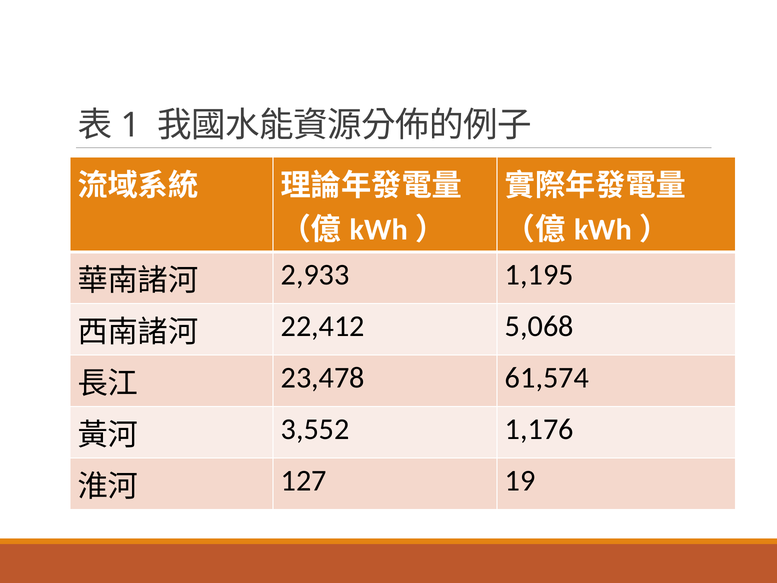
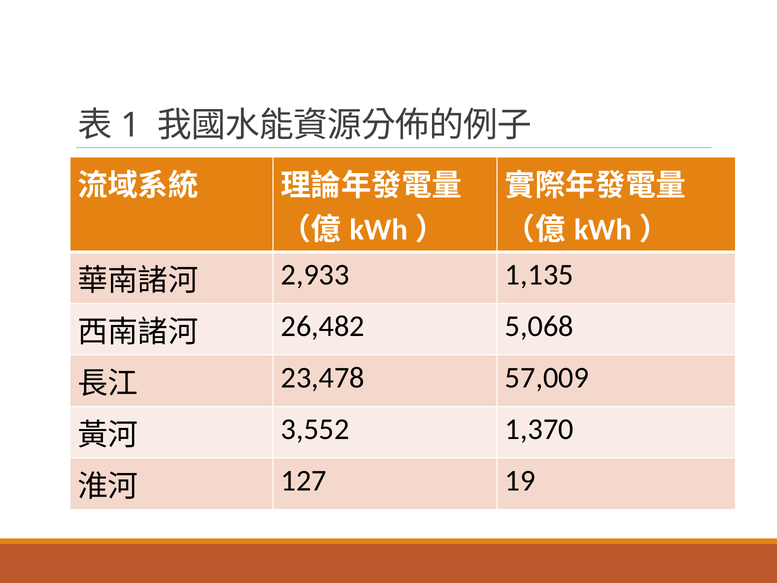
1,195: 1,195 -> 1,135 (539, 275)
22,412: 22,412 -> 26,482 (323, 326)
61,574: 61,574 -> 57,009 (547, 378)
1,176: 1,176 -> 1,370 (539, 429)
